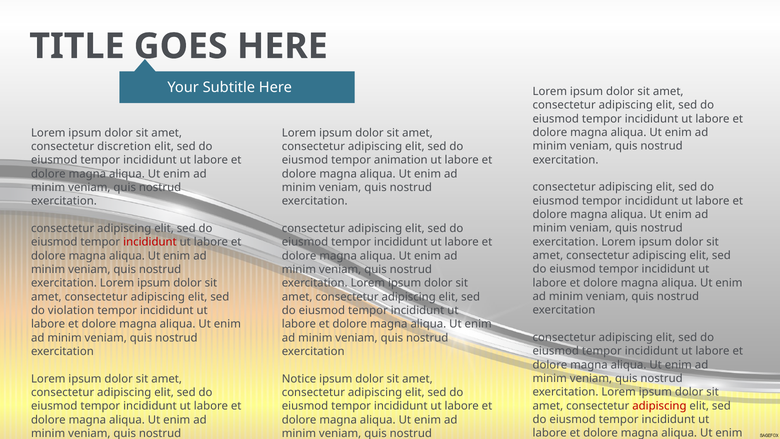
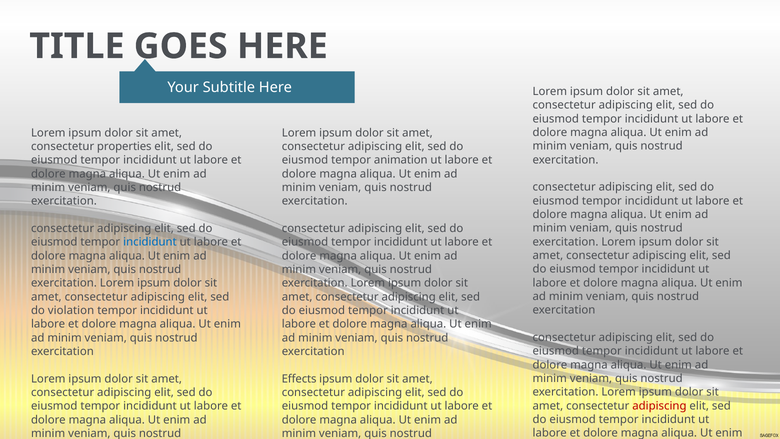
discretion: discretion -> properties (124, 146)
incididunt colour: red -> blue (150, 242)
Notice: Notice -> Effects (299, 379)
